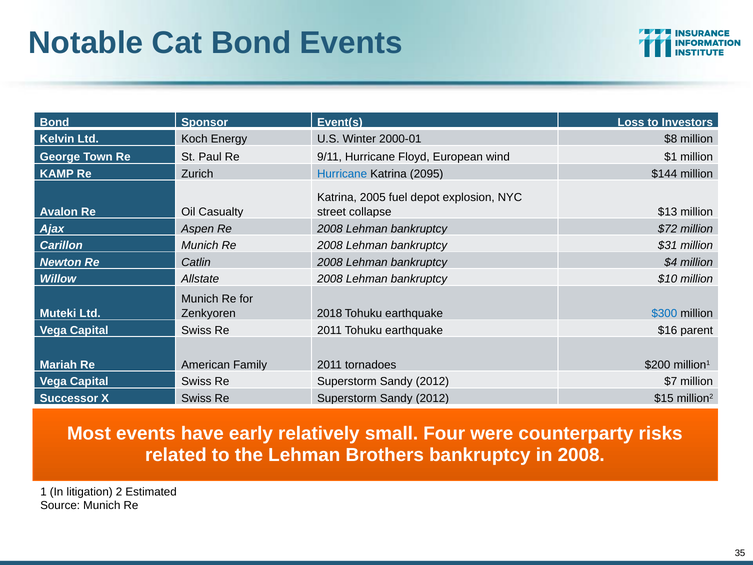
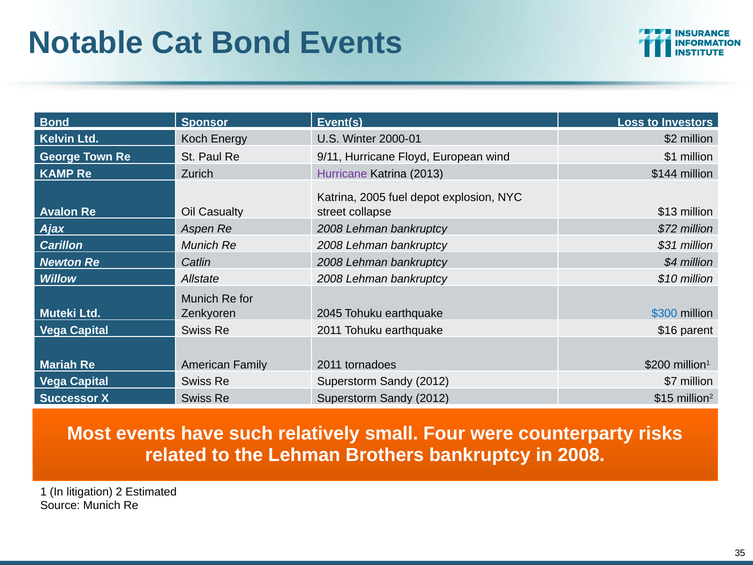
$8: $8 -> $2 (671, 139)
Hurricane colour: blue -> purple (342, 174)
2095: 2095 -> 2013 (427, 174)
2018: 2018 -> 2045 (330, 313)
early: early -> such (251, 433)
